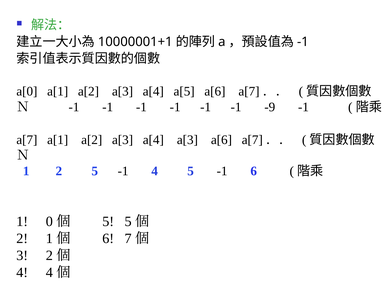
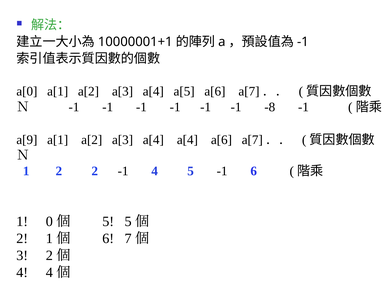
-9: -9 -> -8 (270, 107)
a[7: a[7 -> a[9 (27, 140)
a[4 a[3: a[3 -> a[4 (187, 140)
2 5: 5 -> 2 (95, 171)
